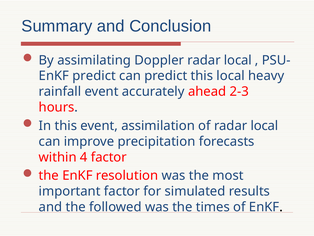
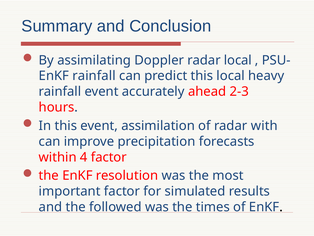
EnKF predict: predict -> rainfall (94, 76)
of radar local: local -> with (264, 125)
